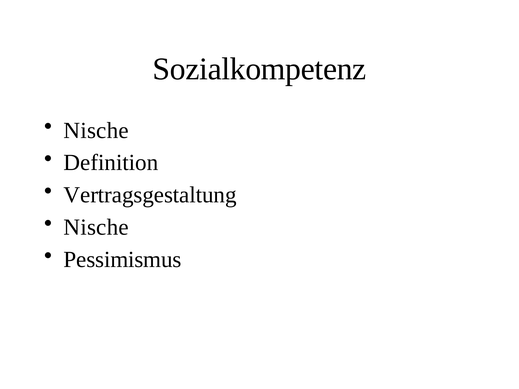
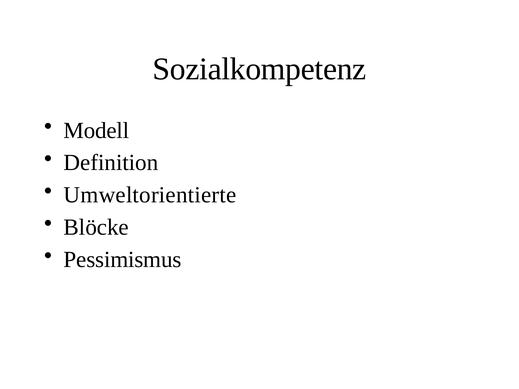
Nische: Nische -> Modell (96, 130)
Vertragsgestaltung: Vertragsgestaltung -> Umweltorientierte (150, 195)
Nische: Nische -> Blöcke (96, 227)
